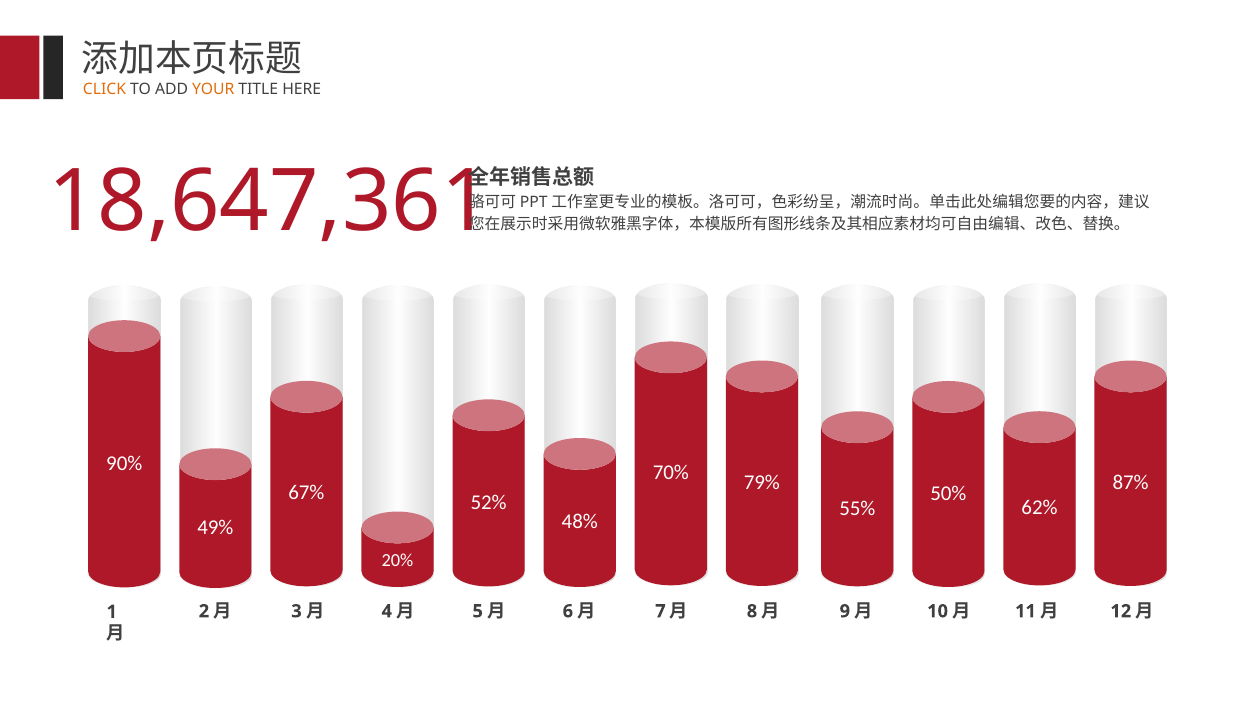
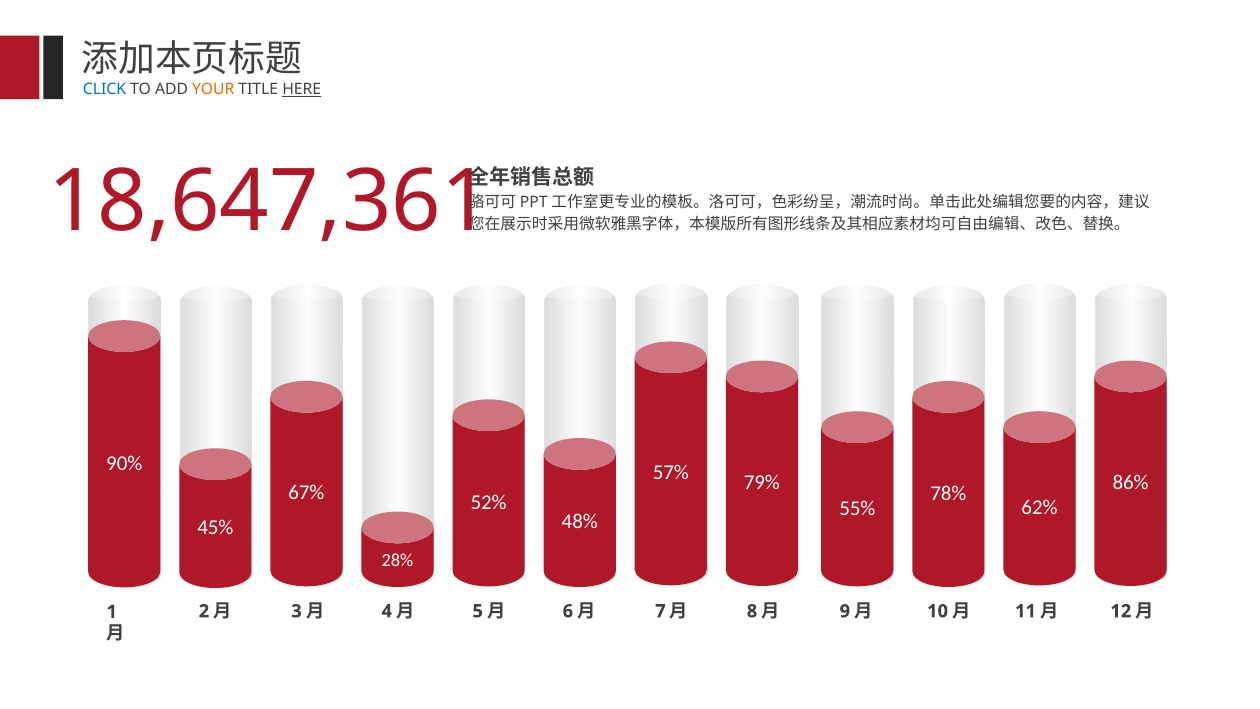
CLICK colour: orange -> blue (105, 90)
HERE underline: none -> present (302, 90)
70%: 70% -> 57% (671, 473)
87%: 87% -> 86% (1131, 482)
50%: 50% -> 78% (948, 493)
49%: 49% -> 45% (215, 527)
20%: 20% -> 28% (398, 560)
